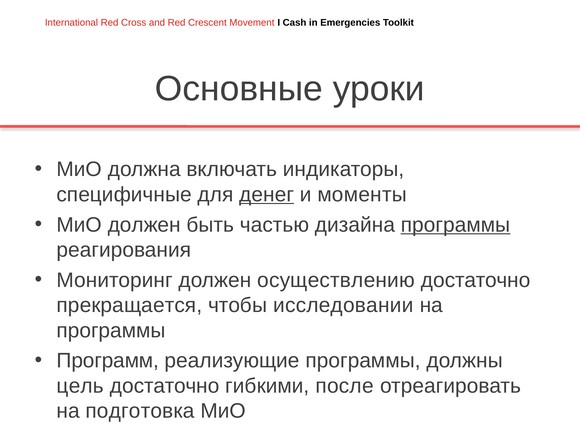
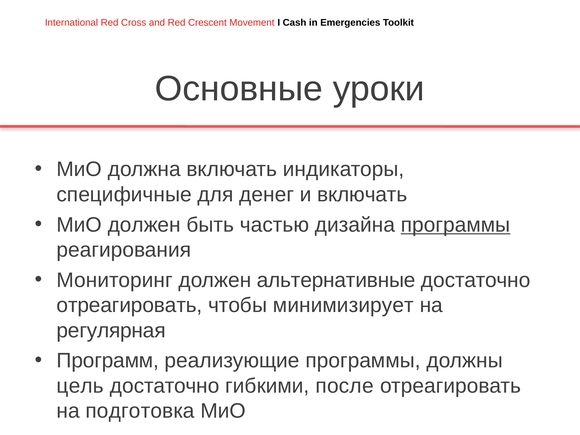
денег underline: present -> none (267, 195)
и моменты: моменты -> включать (362, 195)
осуществлению: осуществлению -> альтернативные (336, 280)
прекращается: прекращается -> отреагировать (129, 305)
исследовании: исследовании -> минимизирует (343, 305)
программы: программы -> регулярная (111, 330)
